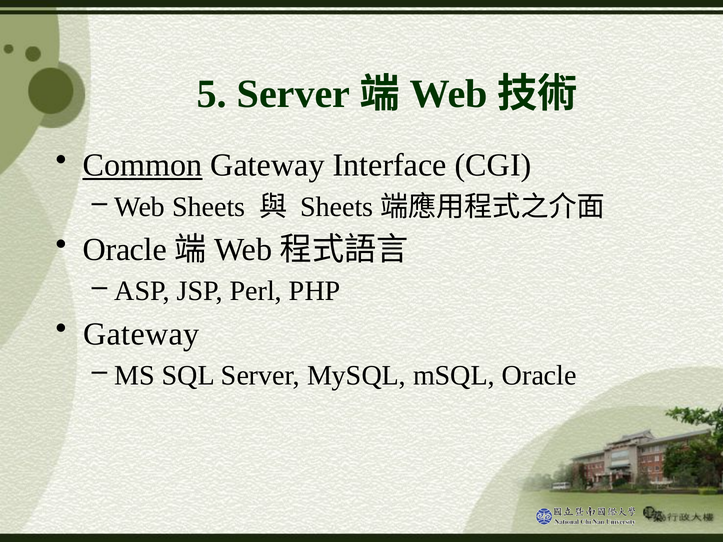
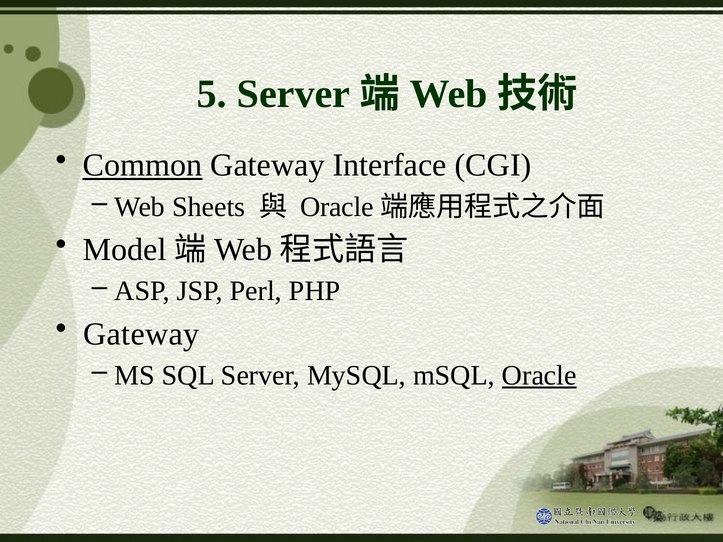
Sheets: Sheets -> Oracle (337, 207)
Oracle: Oracle -> Model (125, 250)
Oracle underline: none -> present (539, 376)
